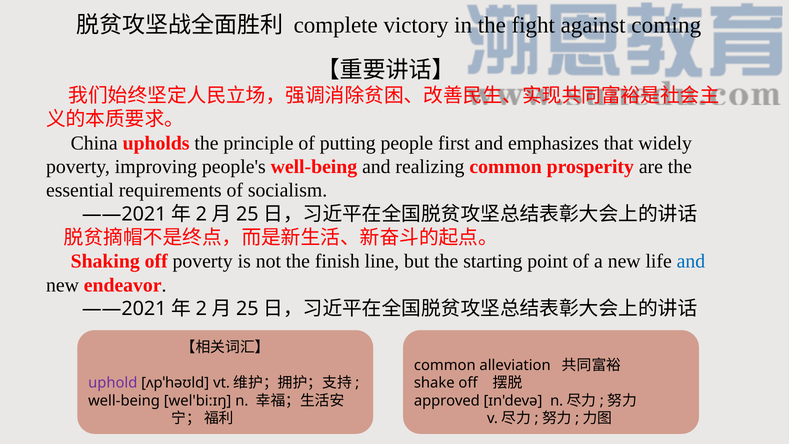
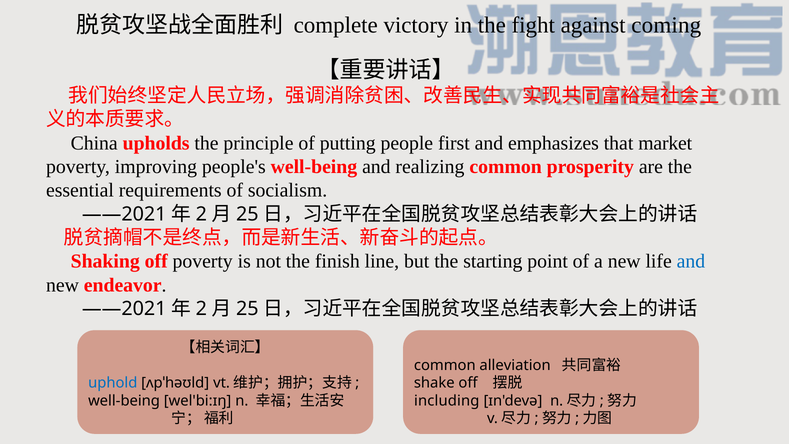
widely: widely -> market (665, 143)
uphold colour: purple -> blue (113, 383)
approved: approved -> including (447, 401)
